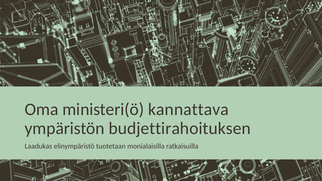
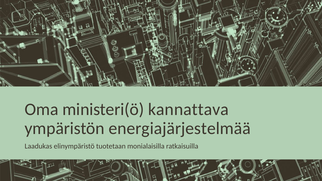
budjettirahoituksen: budjettirahoituksen -> energiajärjestelmää (180, 128)
